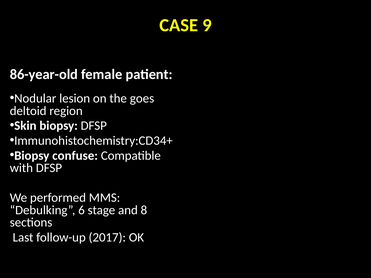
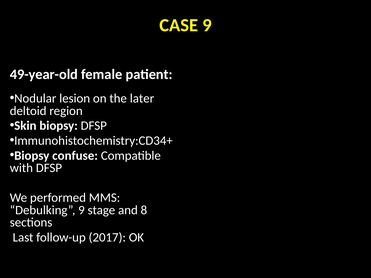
86-year-old: 86-year-old -> 49-year-old (44, 74)
goes: goes -> later (142, 99)
Debulking 6: 6 -> 9 (82, 210)
